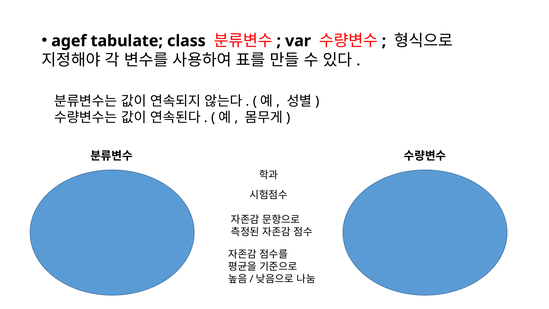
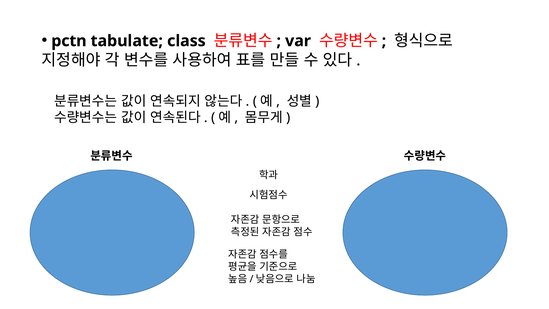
agef: agef -> pctn (69, 41)
